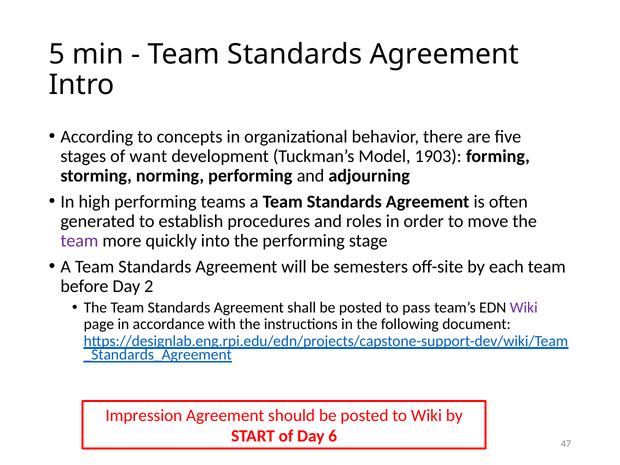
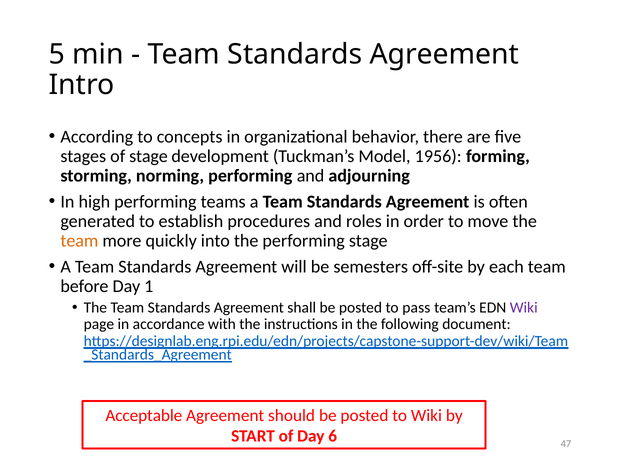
of want: want -> stage (148, 156)
1903: 1903 -> 1956 (438, 156)
team colour: purple -> orange (79, 241)
2: 2 -> 1 (149, 286)
Impression: Impression -> Acceptable (144, 415)
